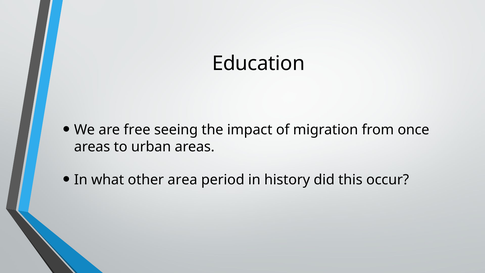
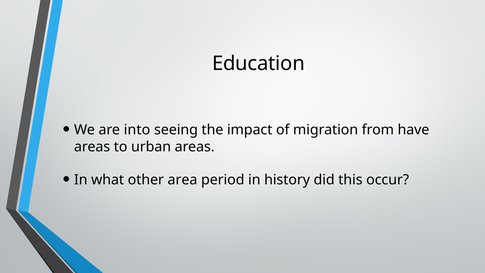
free: free -> into (137, 130)
once: once -> have (413, 130)
